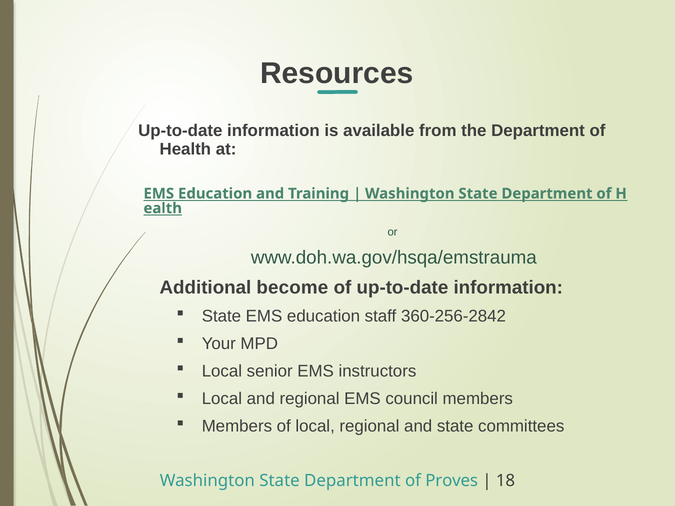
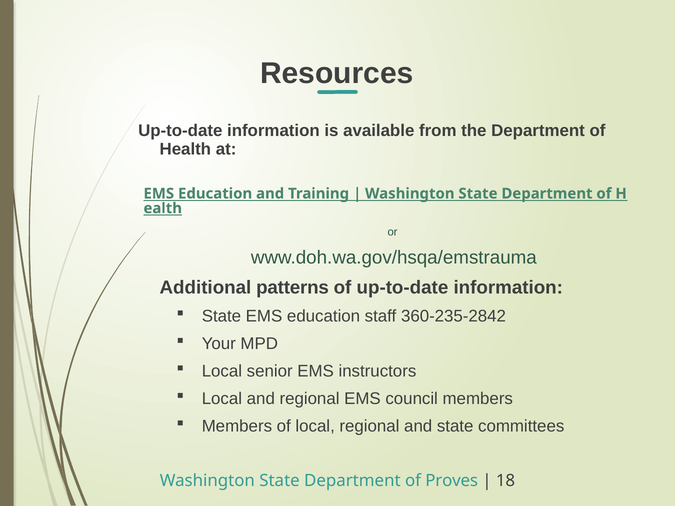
become: become -> patterns (293, 287)
360-256-2842: 360-256-2842 -> 360-235-2842 (453, 316)
